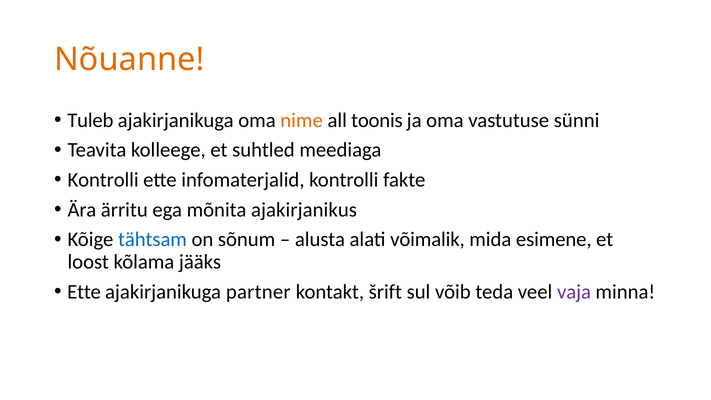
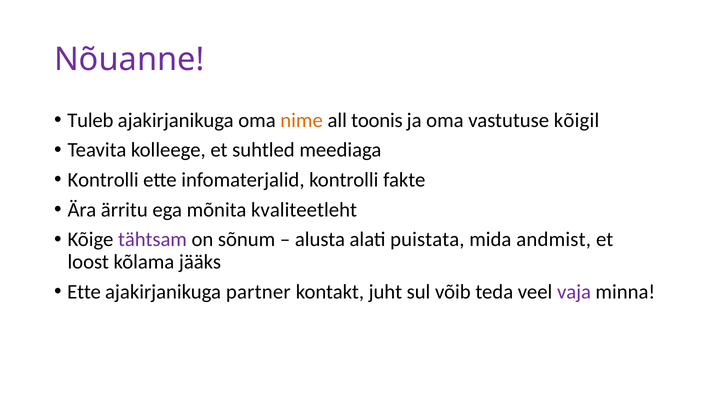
Nõuanne colour: orange -> purple (129, 60)
sünni: sünni -> kõigil (577, 120)
ajakirjanikus: ajakirjanikus -> kvaliteetleht (304, 210)
tähtsam colour: blue -> purple (153, 239)
võimalik: võimalik -> puistata (427, 239)
esimene: esimene -> andmist (554, 239)
šrift: šrift -> juht (385, 292)
